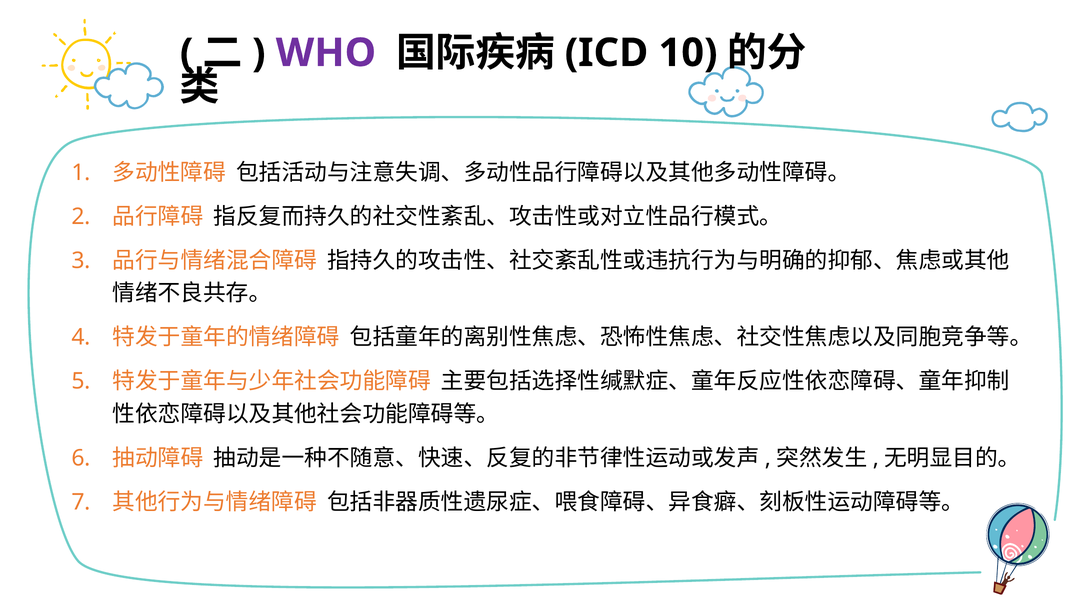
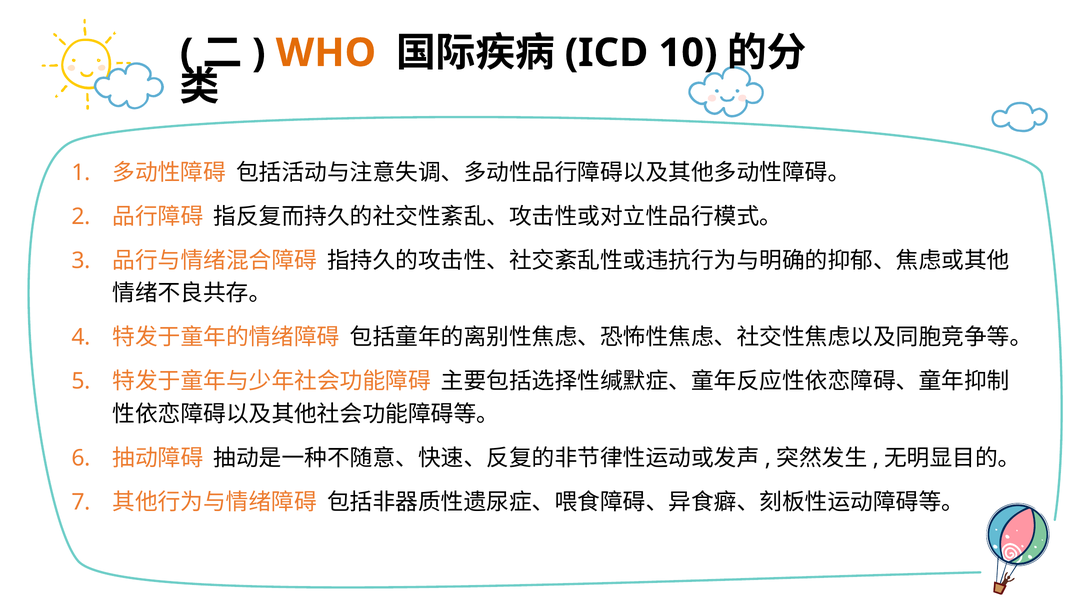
WHO colour: purple -> orange (326, 53)
